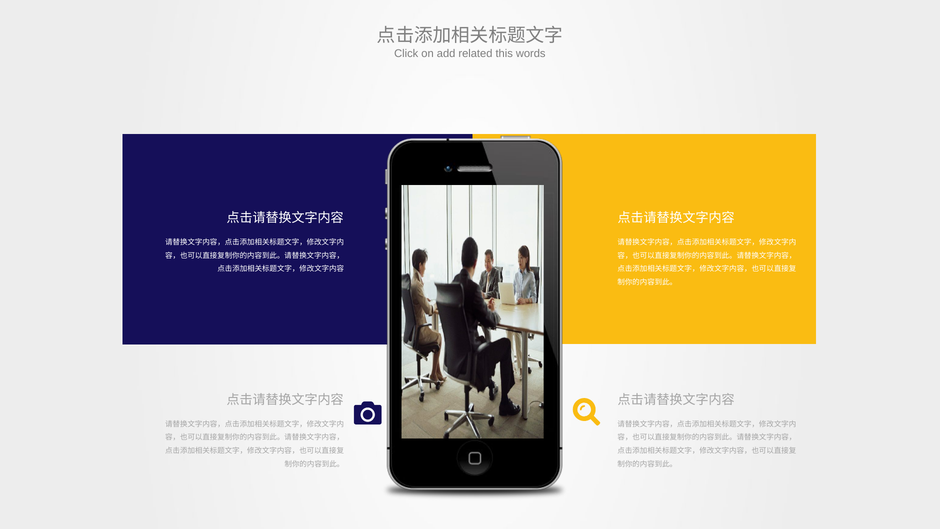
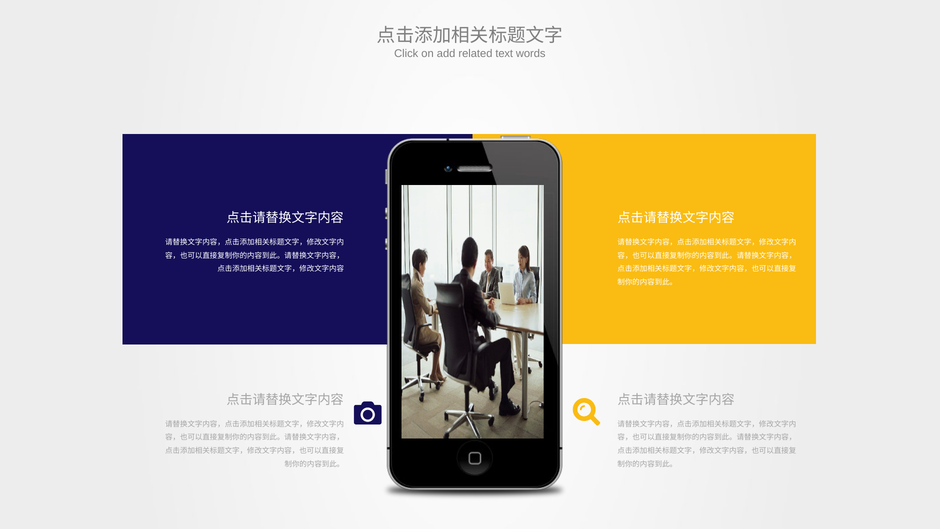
this: this -> text (504, 54)
